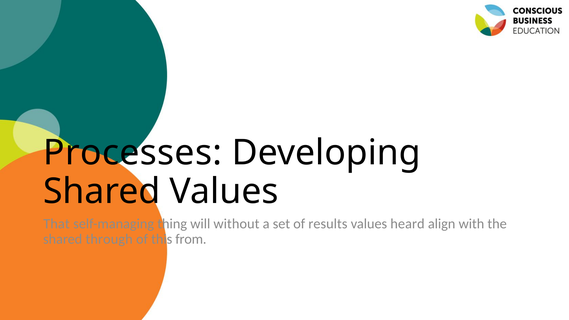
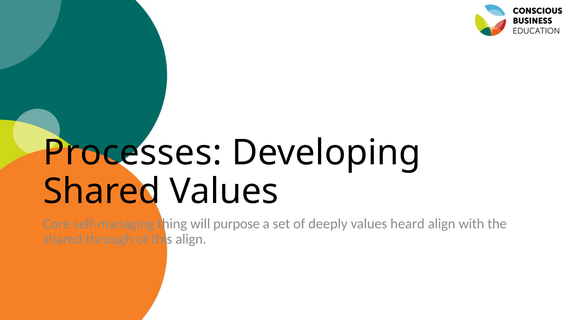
That: That -> Core (57, 224)
without: without -> purpose (237, 224)
results: results -> deeply (328, 224)
this from: from -> align (191, 239)
